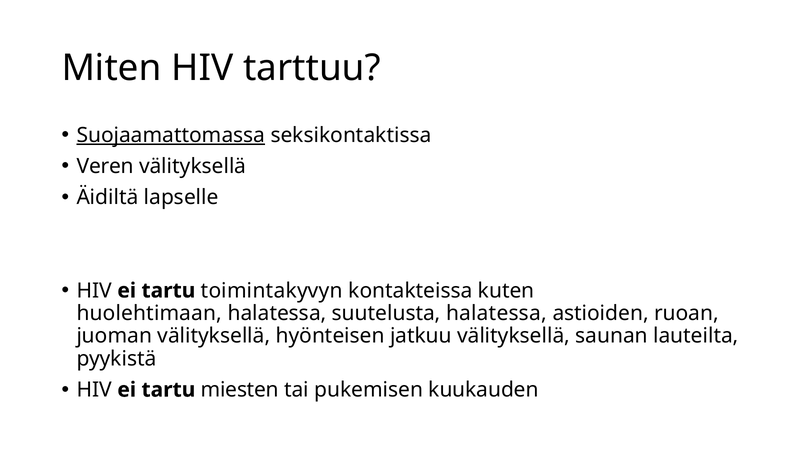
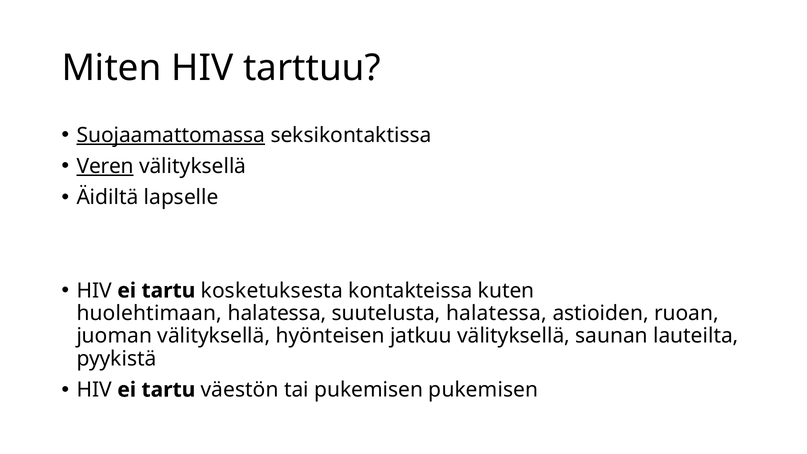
Veren underline: none -> present (105, 166)
toimintakyvyn: toimintakyvyn -> kosketuksesta (272, 291)
miesten: miesten -> väestön (240, 390)
pukemisen kuukauden: kuukauden -> pukemisen (483, 390)
